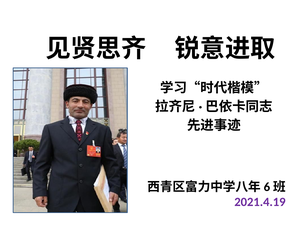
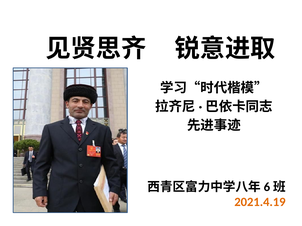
2021.4.19 colour: purple -> orange (260, 202)
